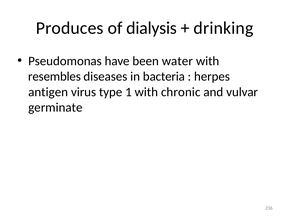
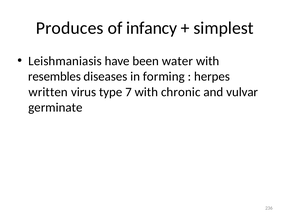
dialysis: dialysis -> infancy (152, 28)
drinking: drinking -> simplest (224, 28)
Pseudomonas: Pseudomonas -> Leishmaniasis (65, 61)
bacteria: bacteria -> forming (164, 76)
antigen: antigen -> written (48, 92)
1: 1 -> 7 (129, 92)
